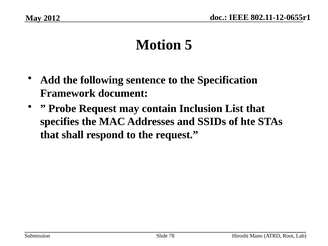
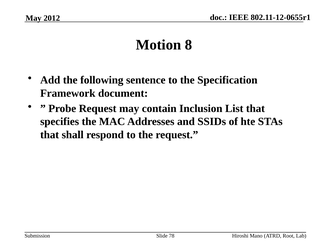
5: 5 -> 8 (188, 45)
